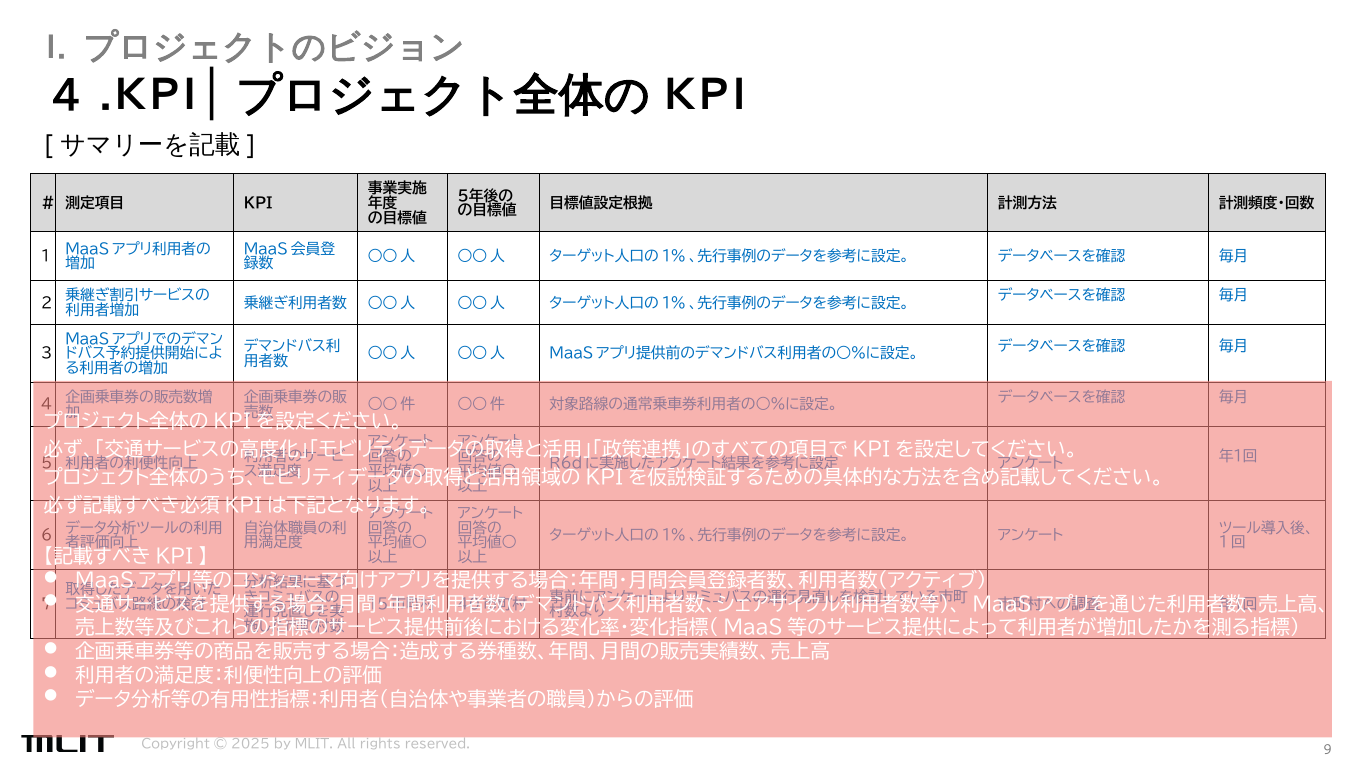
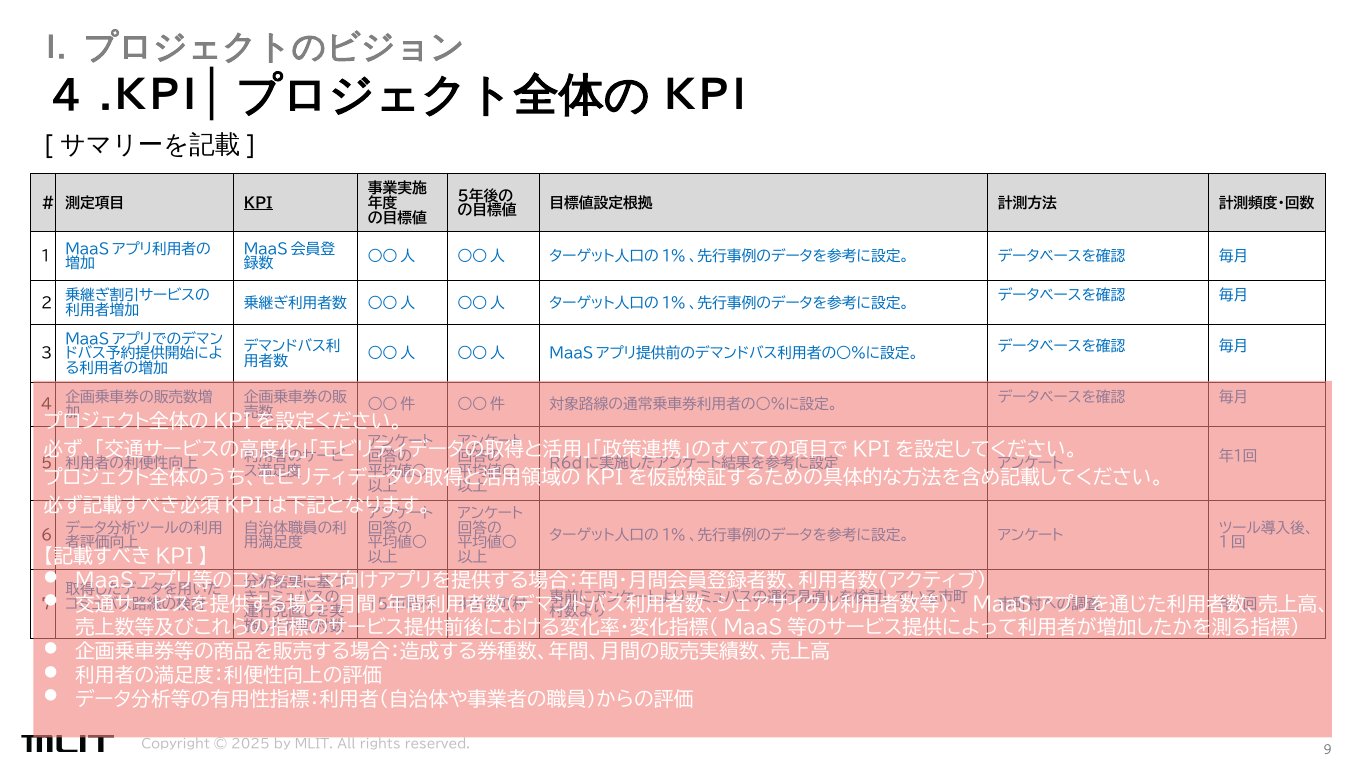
KPI underline: none -> present (258, 204)
